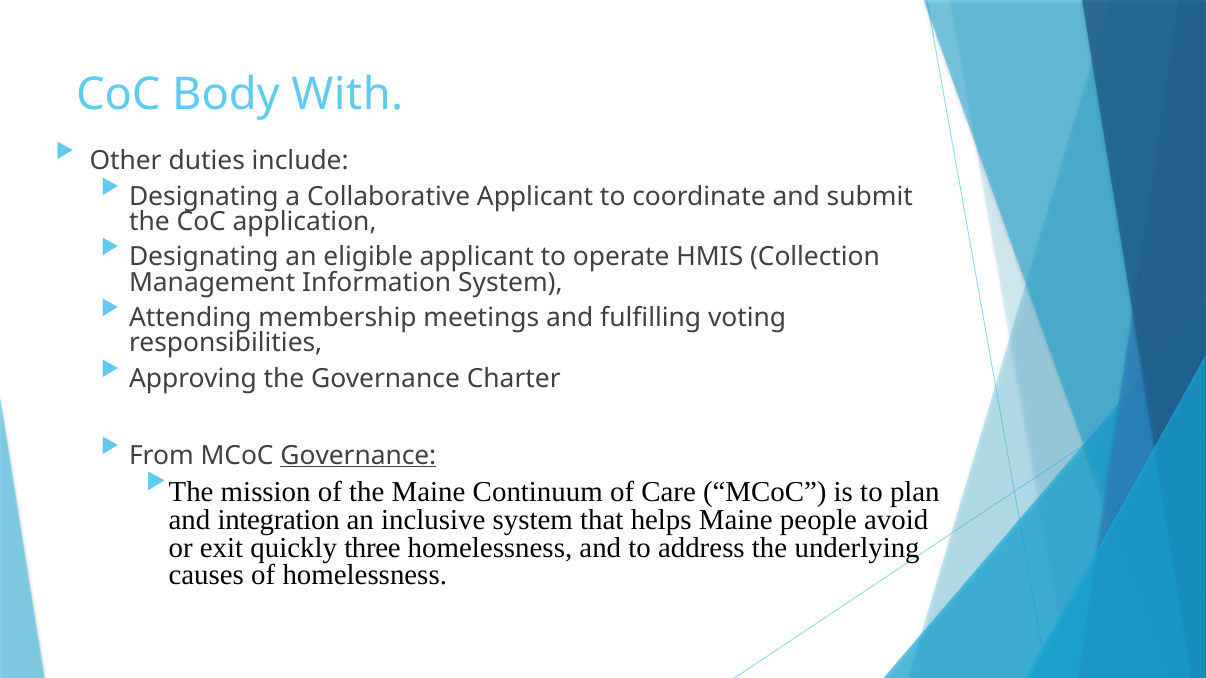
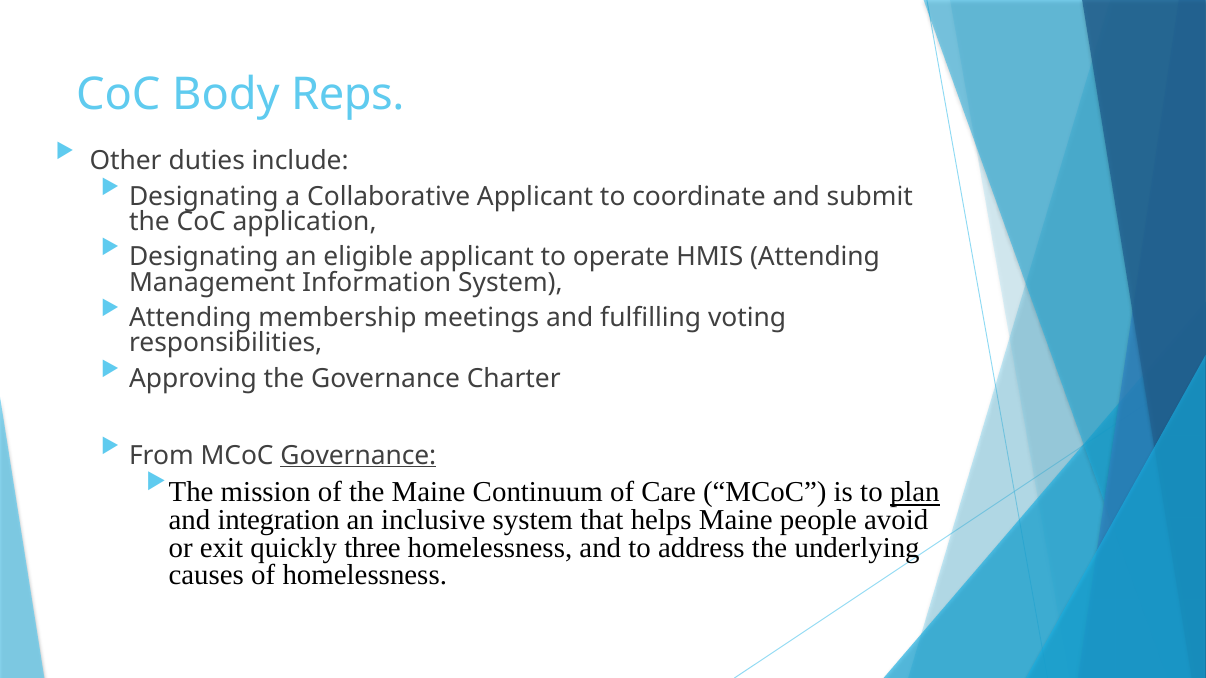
With: With -> Reps (348, 95)
HMIS Collection: Collection -> Attending (815, 257)
plan underline: none -> present (915, 492)
